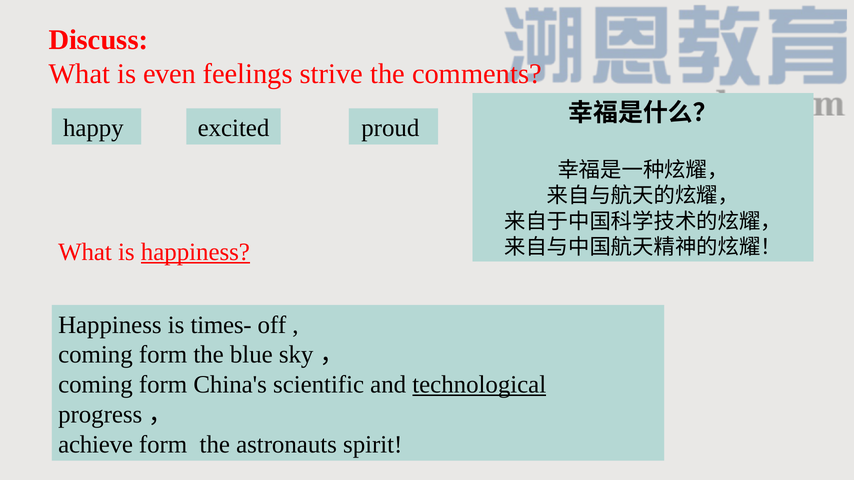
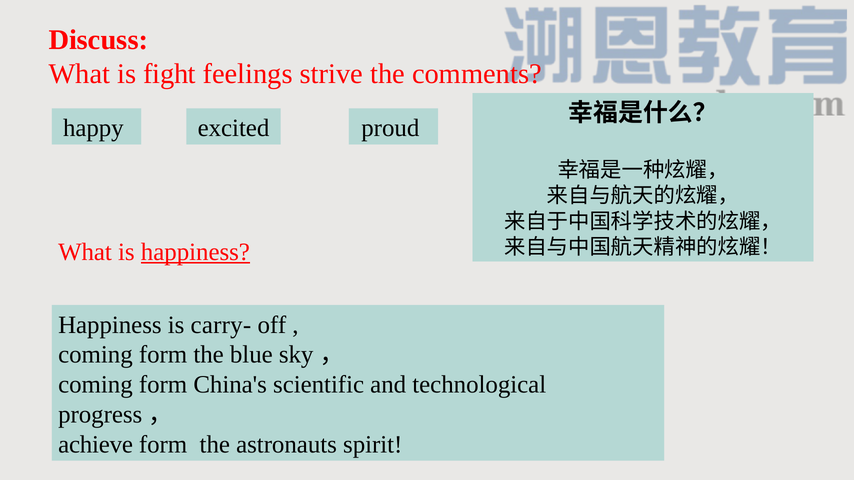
even: even -> fight (170, 74)
times-: times- -> carry- (221, 325)
technological underline: present -> none (479, 385)
